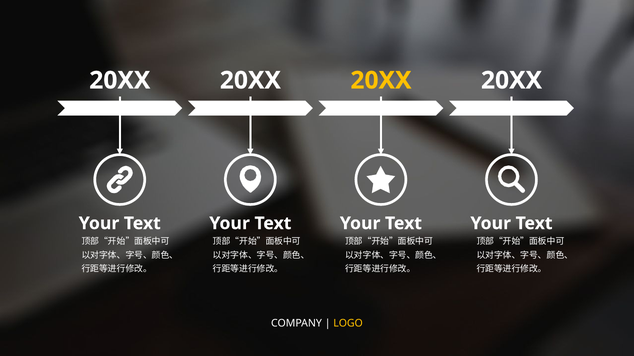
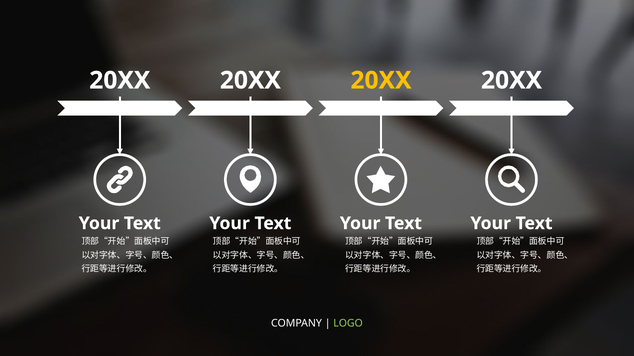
LOGO colour: yellow -> light green (348, 324)
